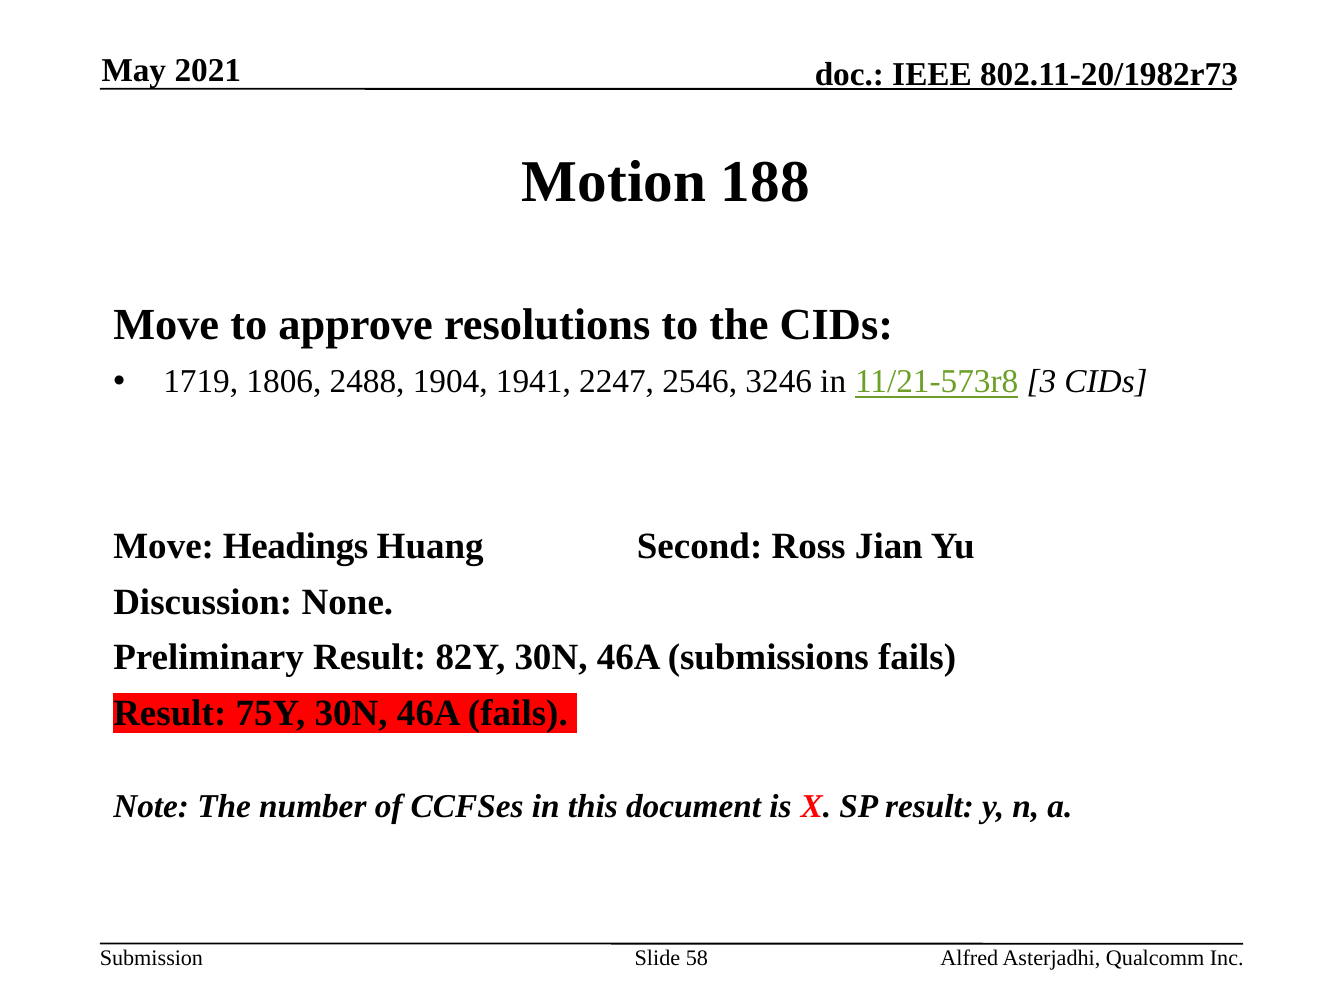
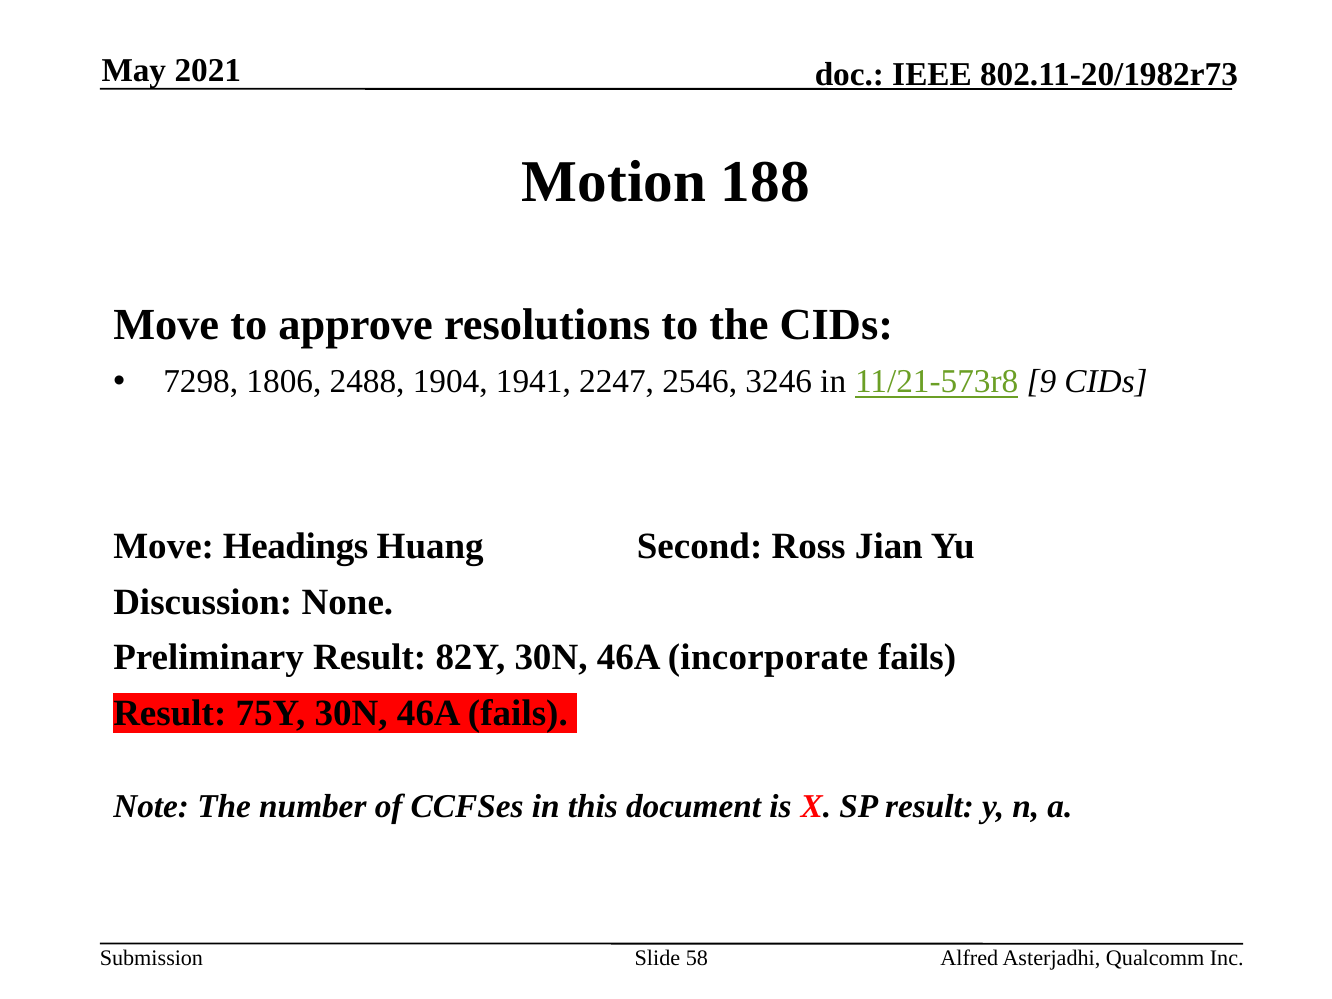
1719: 1719 -> 7298 (201, 382)
3: 3 -> 9 (1041, 382)
submissions: submissions -> incorporate (768, 658)
